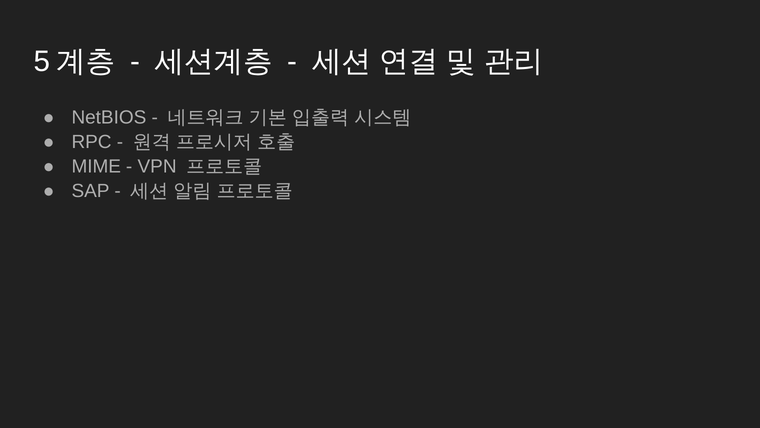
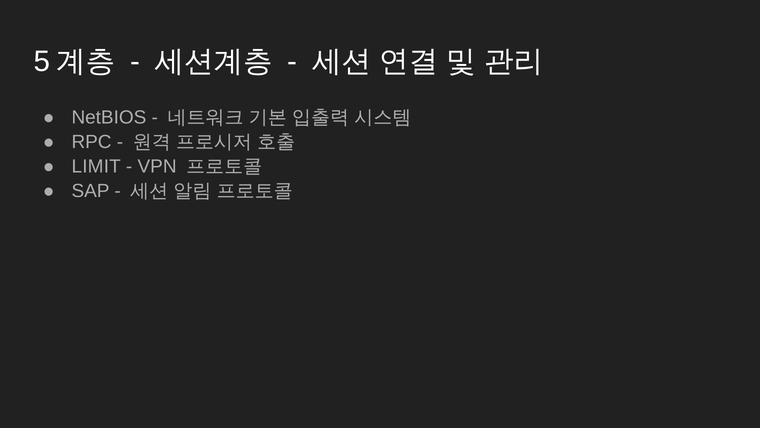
MIME: MIME -> LIMIT (96, 166)
